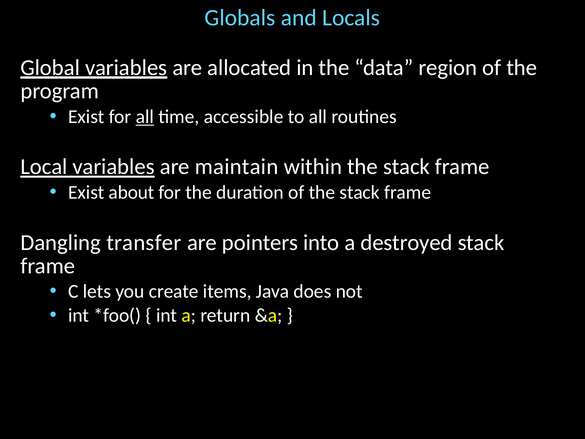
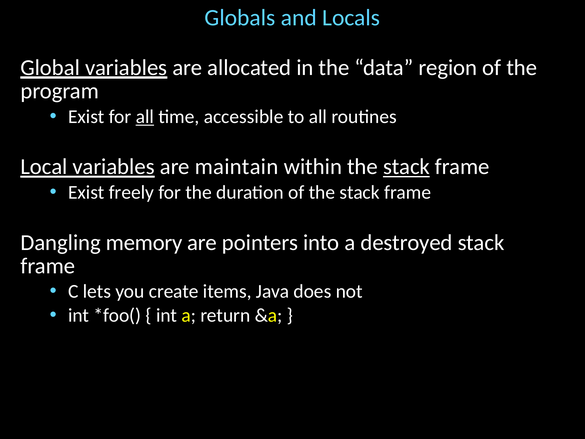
stack underline: none -> present (406, 167)
about: about -> freely (131, 192)
transfer: transfer -> memory (144, 242)
